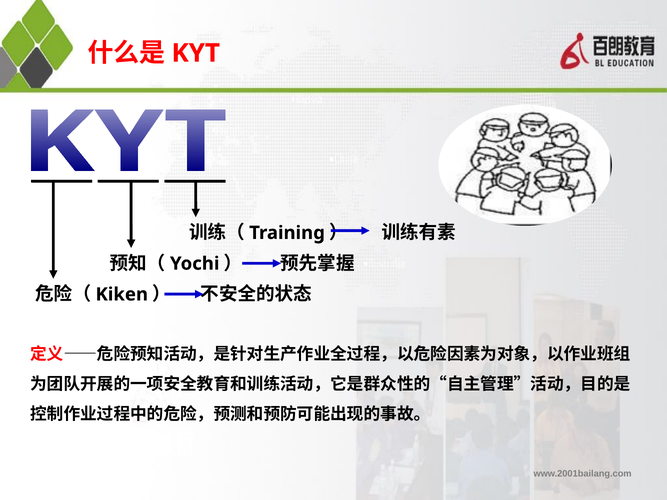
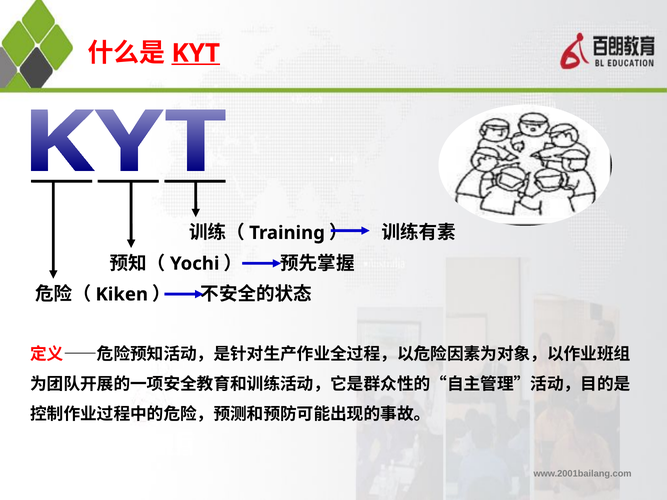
KYT underline: none -> present (196, 53)
